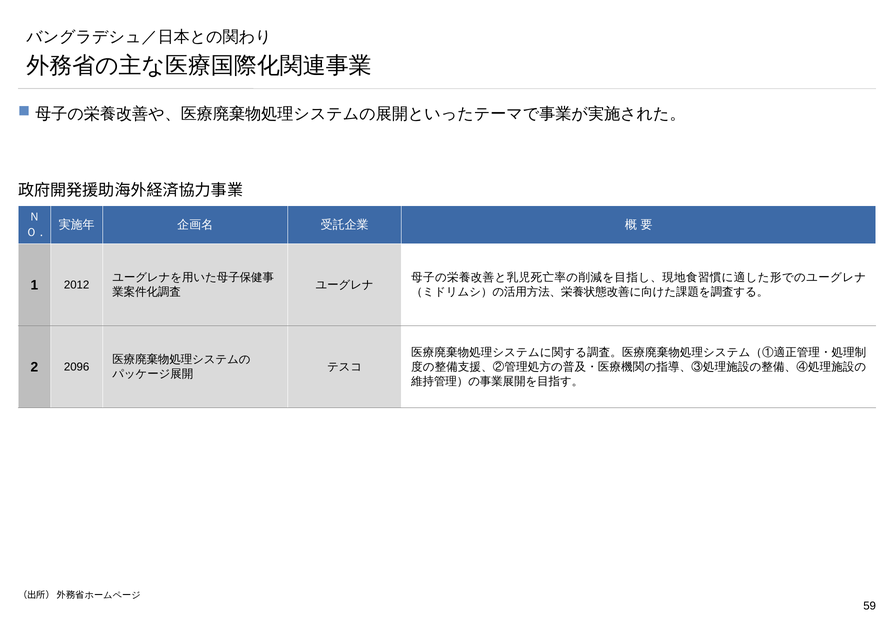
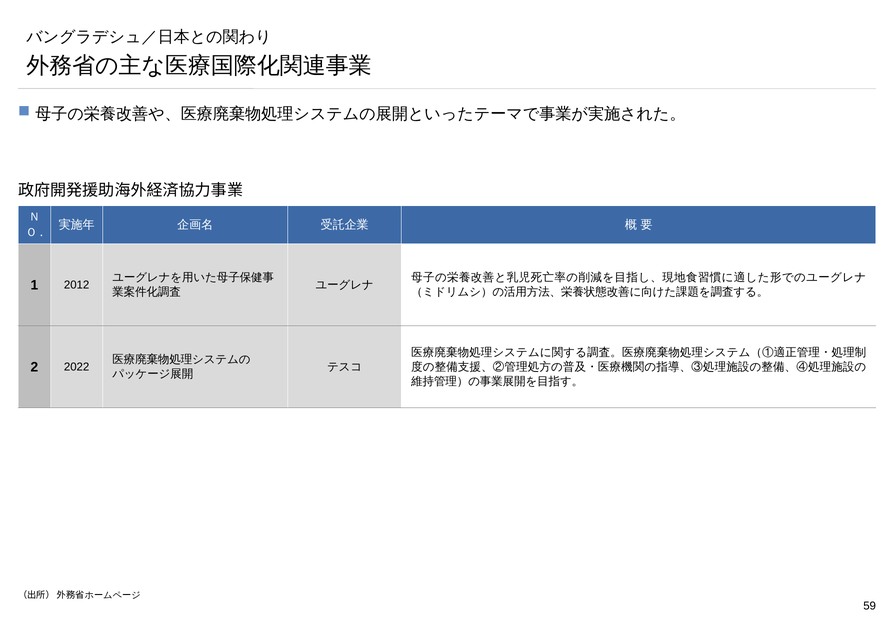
2096: 2096 -> 2022 (77, 367)
